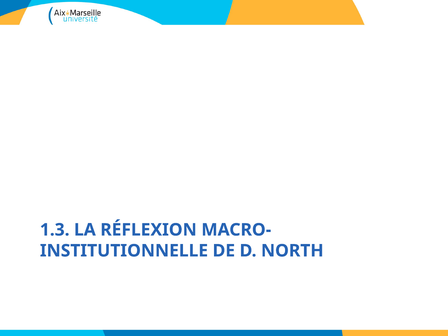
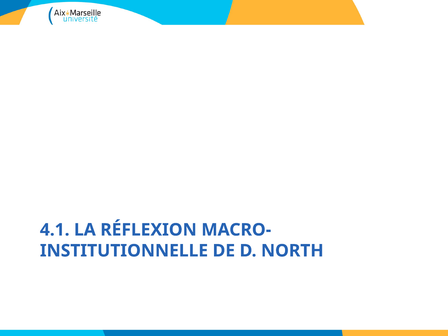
1.3: 1.3 -> 4.1 (55, 230)
